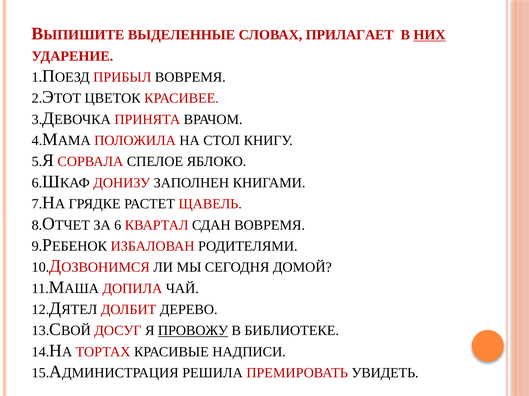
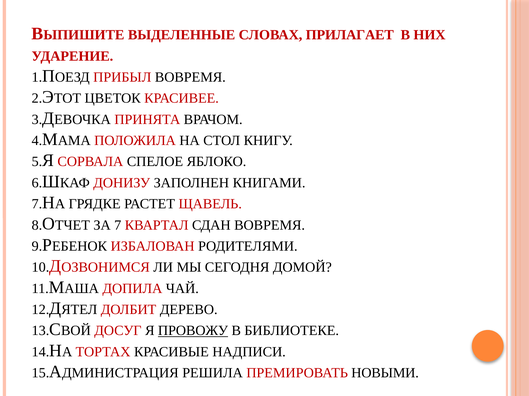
НИХ underline: present -> none (430, 35)
ЗА 6: 6 -> 7 (118, 225)
УВИДЕТЬ: УВИДЕТЬ -> НОВЫМИ (385, 374)
